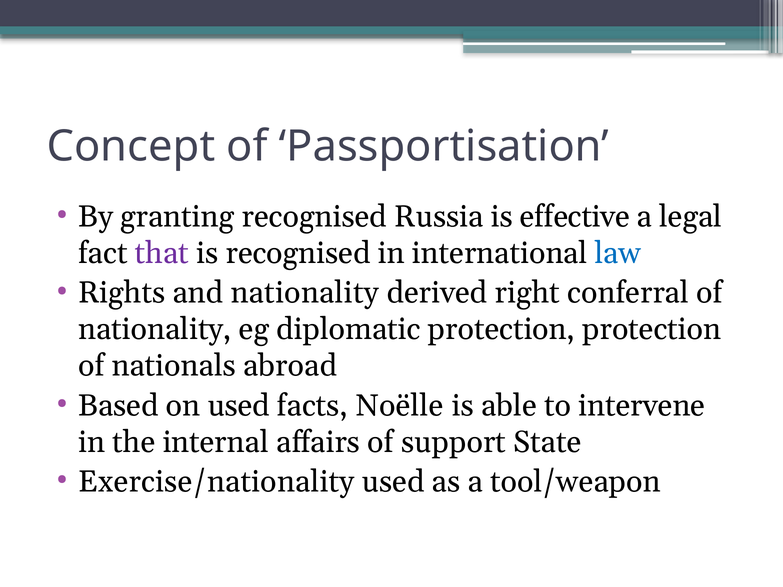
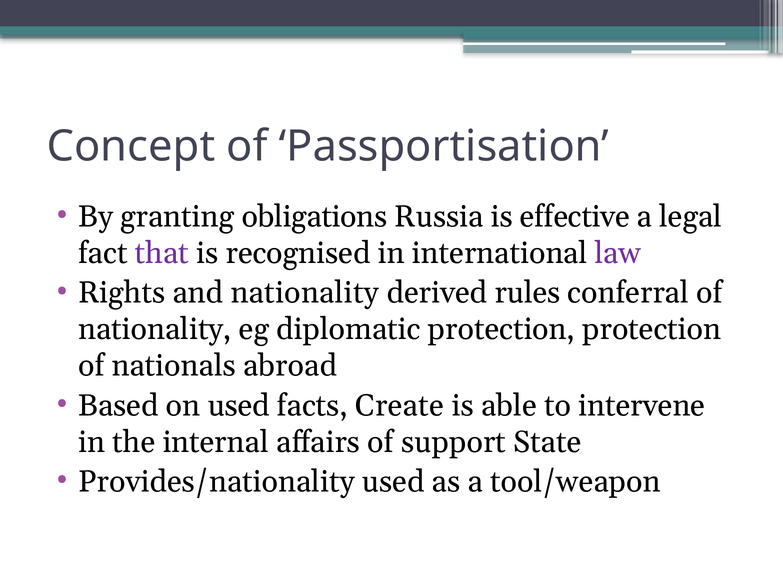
granting recognised: recognised -> obligations (314, 217)
law colour: blue -> purple (618, 253)
right: right -> rules (527, 293)
Noëlle: Noëlle -> Create (400, 406)
Exercise/nationality: Exercise/nationality -> Provides/nationality (216, 482)
